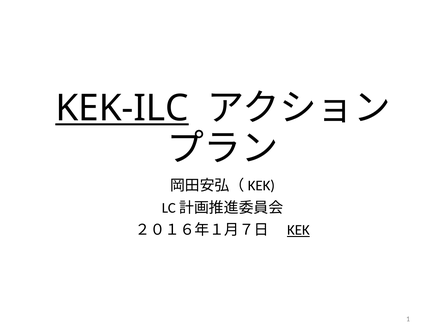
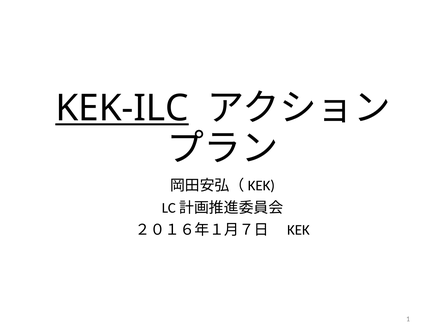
KEK underline: present -> none (298, 230)
